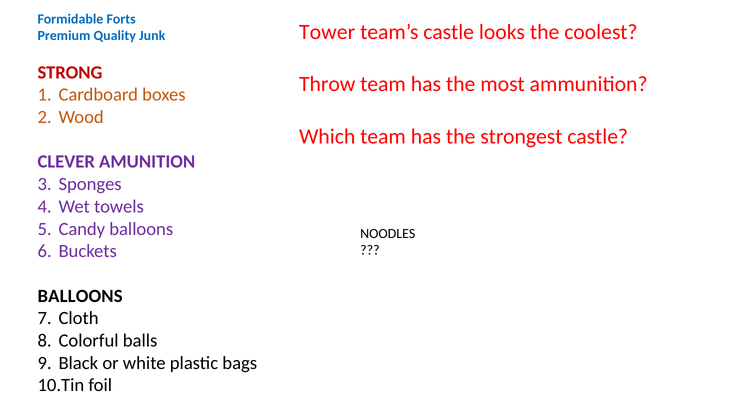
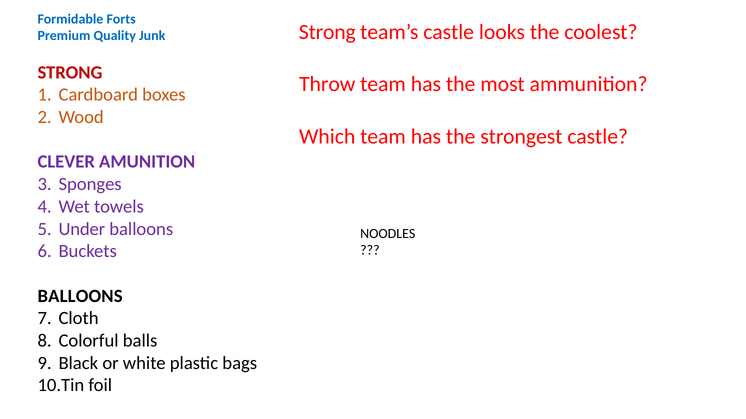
Tower: Tower -> Strong (327, 32)
Candy: Candy -> Under (82, 229)
